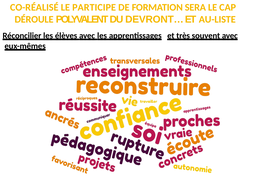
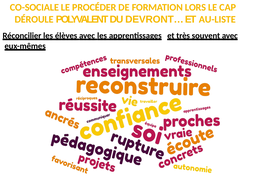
CO-RÉALISÉ: CO-RÉALISÉ -> CO-SOCIALE (34, 7)
PARTICIPE: PARTICIPE -> PROCÉDER (94, 7)
SERA: SERA -> LORS (195, 7)
